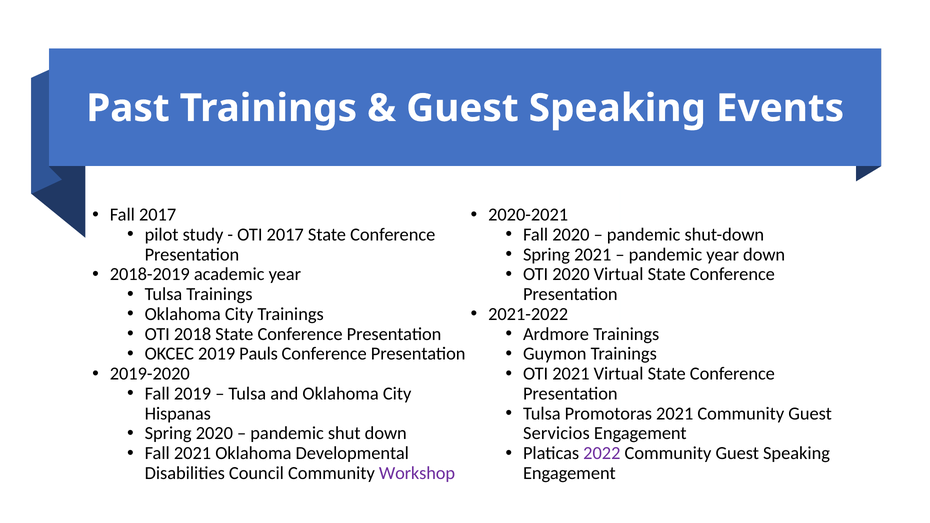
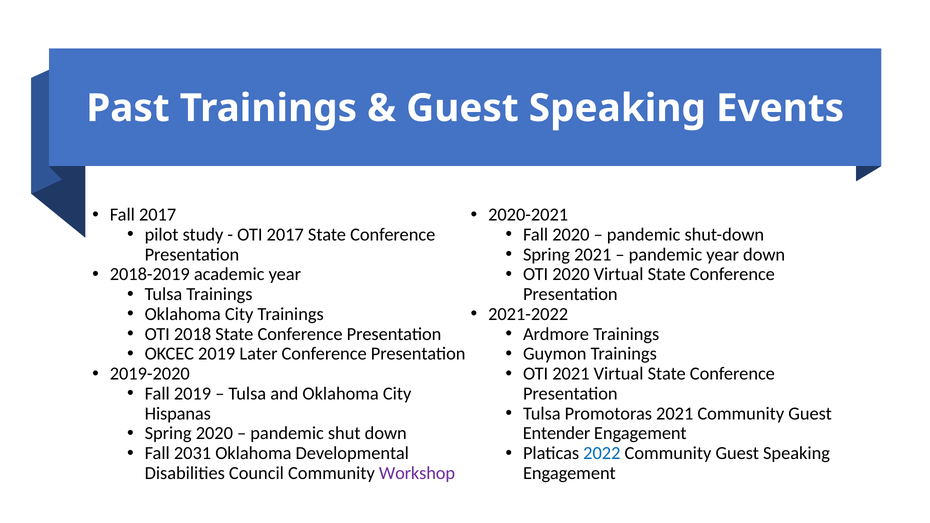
Pauls: Pauls -> Later (258, 354)
Servicios: Servicios -> Entender (557, 433)
Fall 2021: 2021 -> 2031 (193, 453)
2022 colour: purple -> blue (602, 453)
